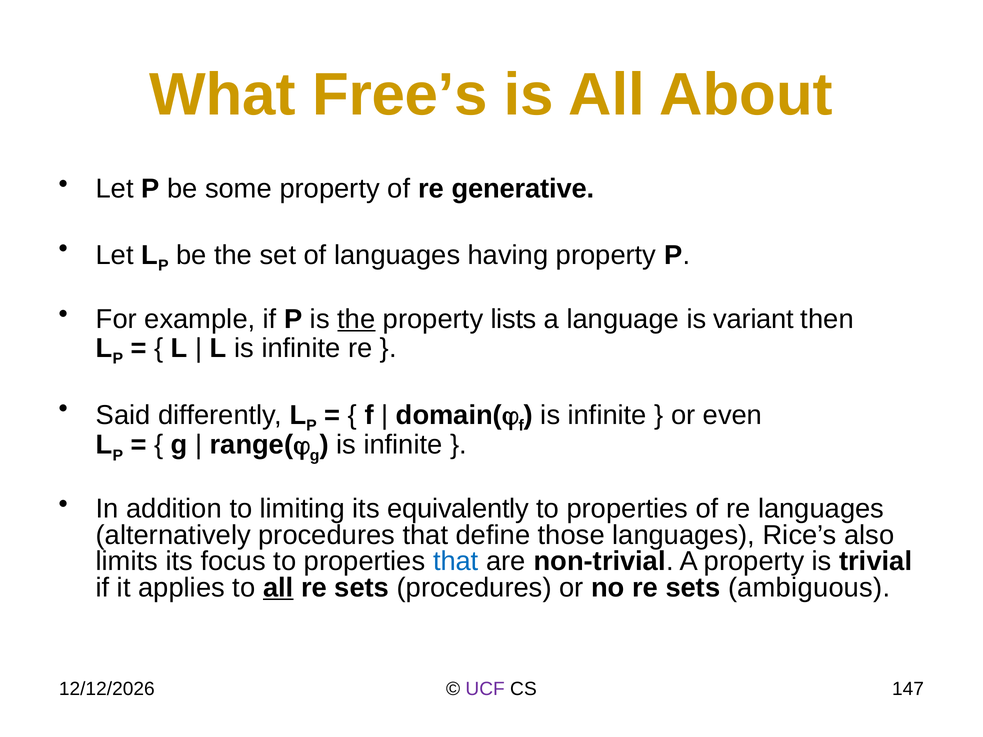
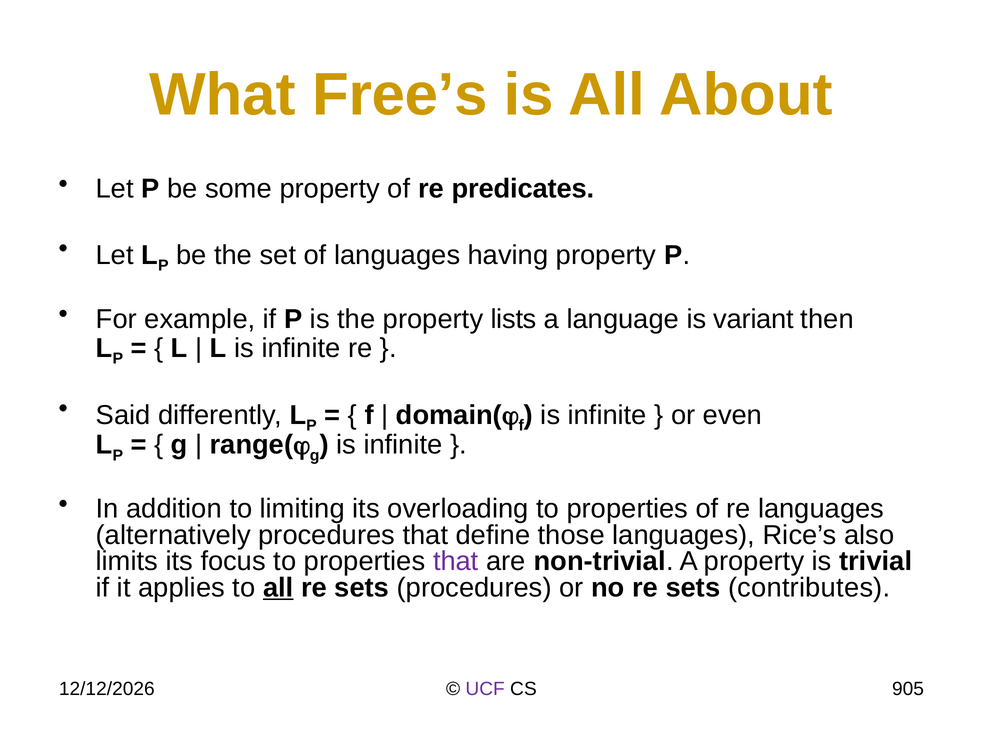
generative: generative -> predicates (523, 189)
the underline: present -> none (356, 319)
equivalently: equivalently -> overloading (458, 509)
that colour: blue -> purple (456, 562)
ambiguous: ambiguous -> contributes (809, 588)
147: 147 -> 905 (908, 689)
